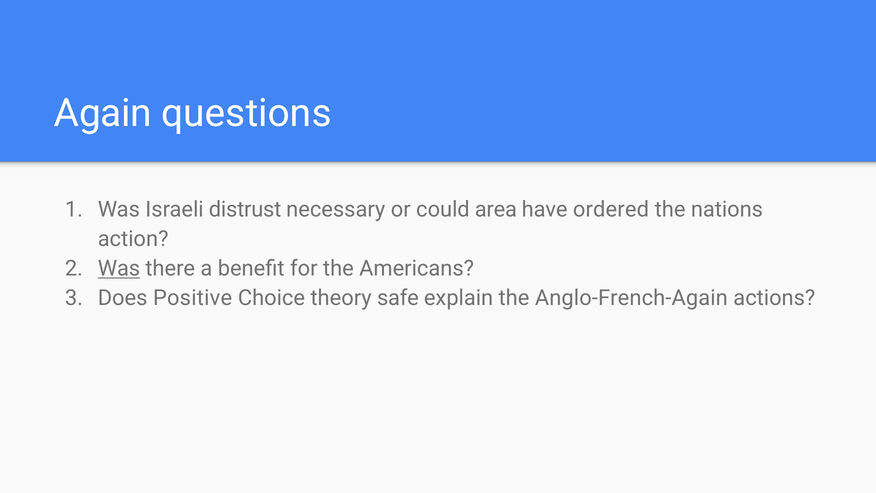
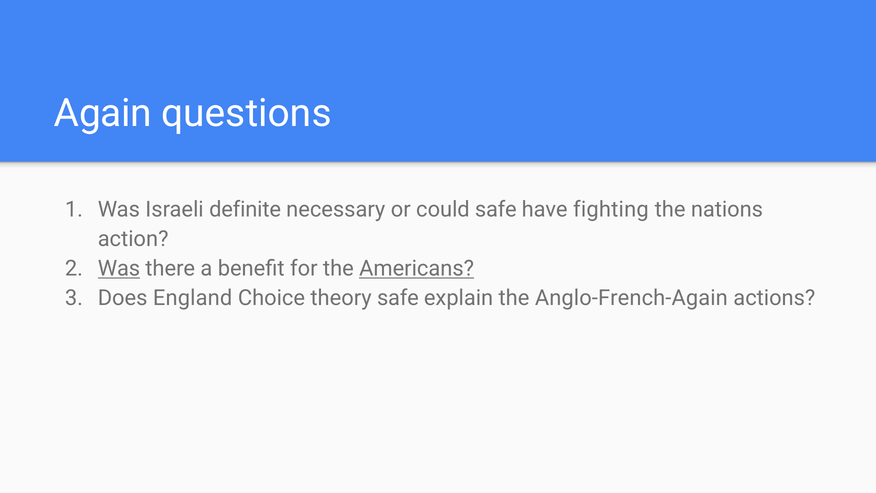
distrust: distrust -> definite (245, 209)
could area: area -> safe (496, 209)
ordered: ordered -> fighting (611, 209)
Americans underline: none -> present (417, 269)
Positive: Positive -> England (193, 298)
